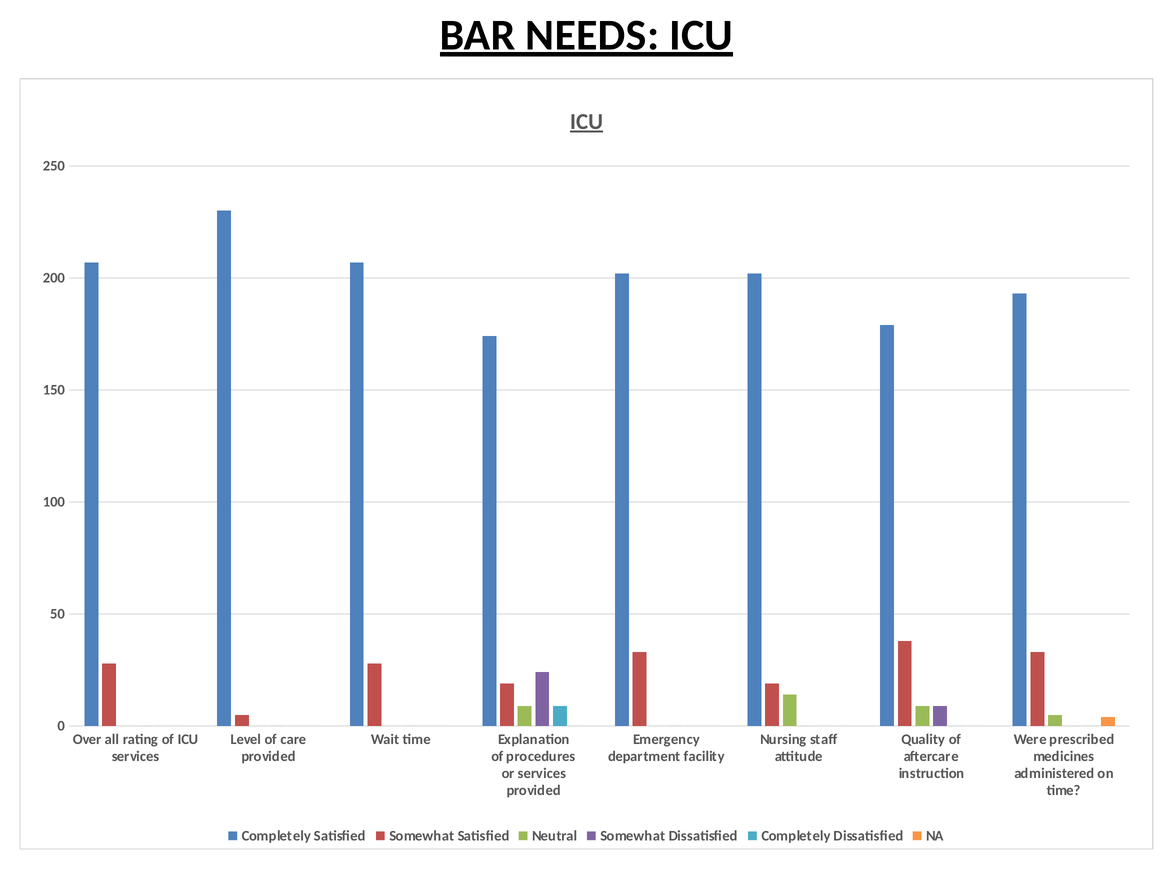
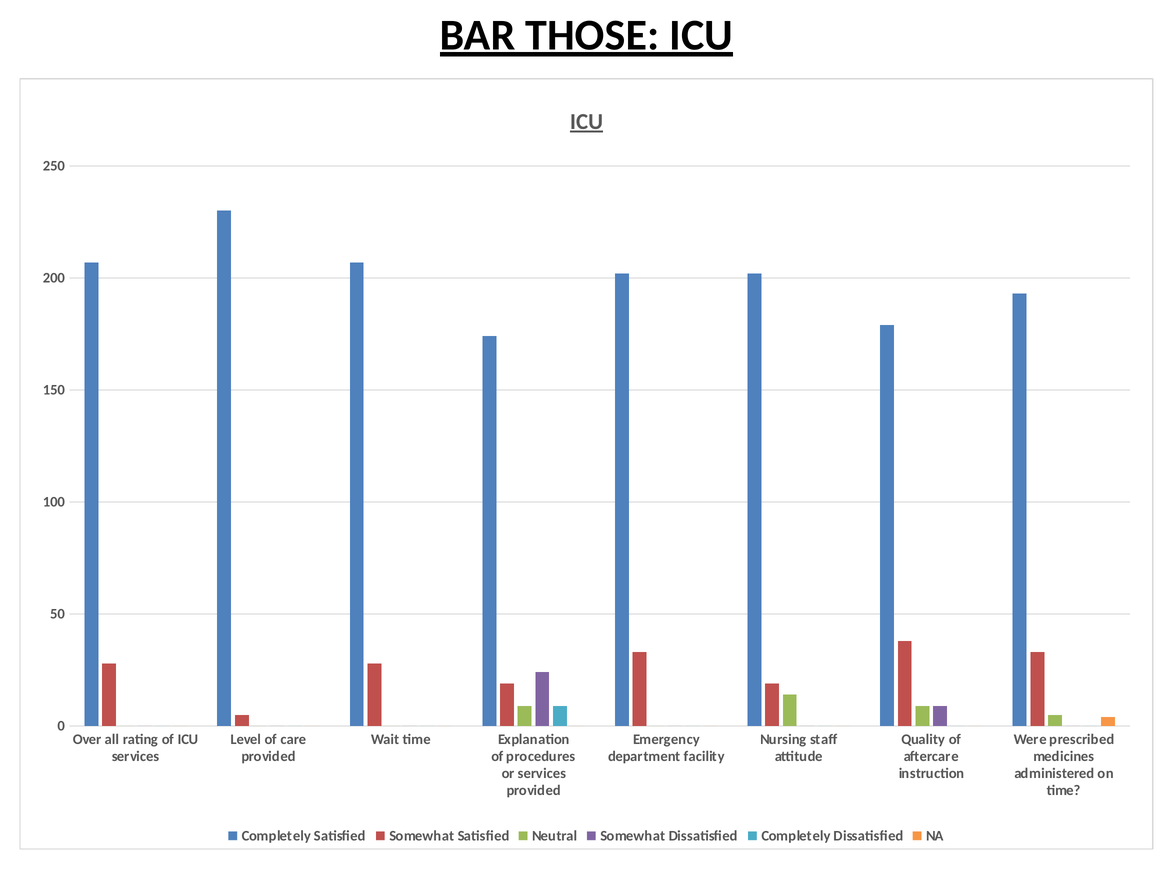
NEEDS: NEEDS -> THOSE (592, 35)
